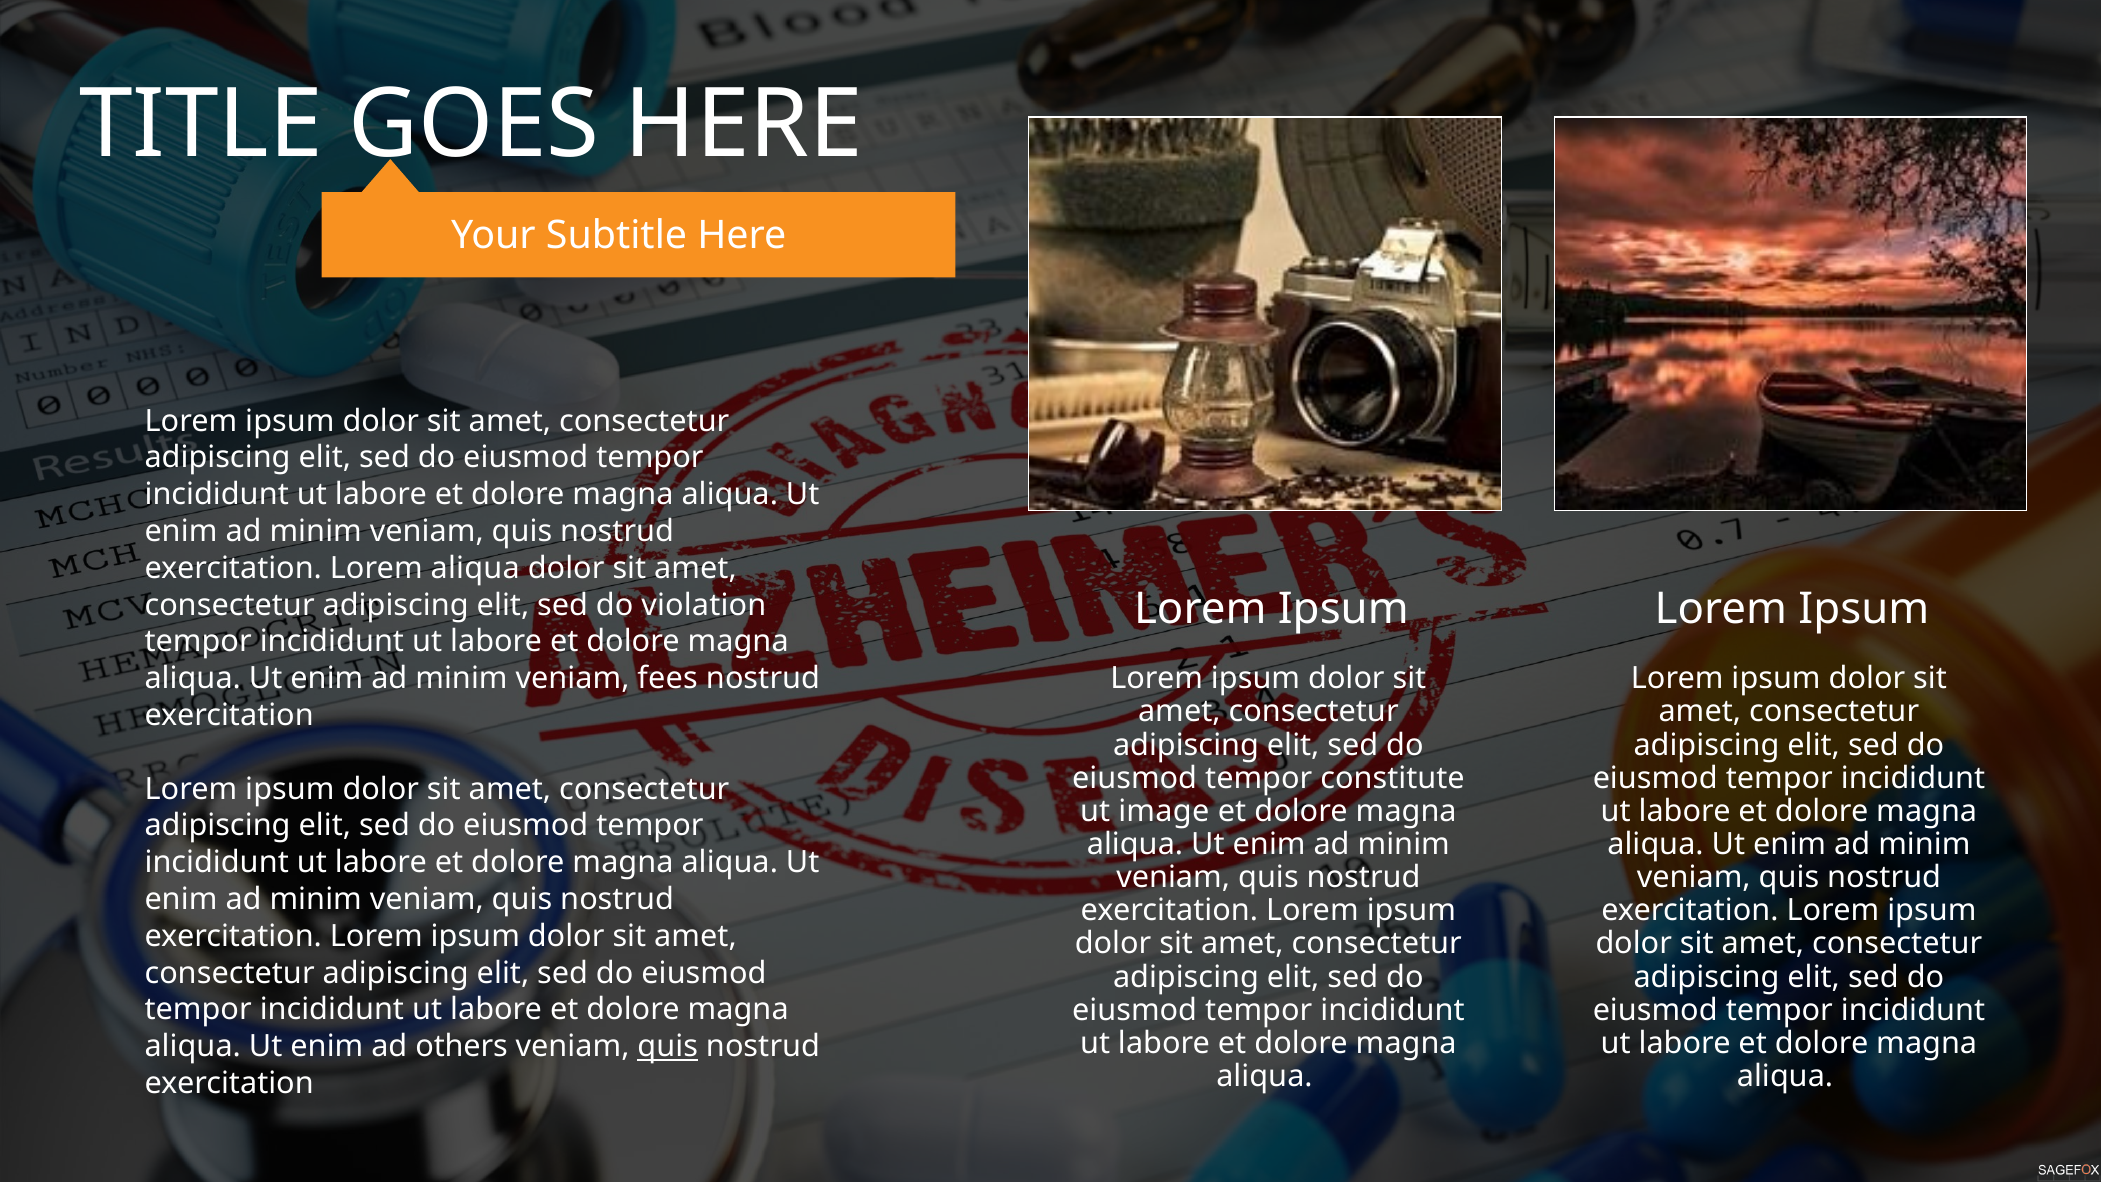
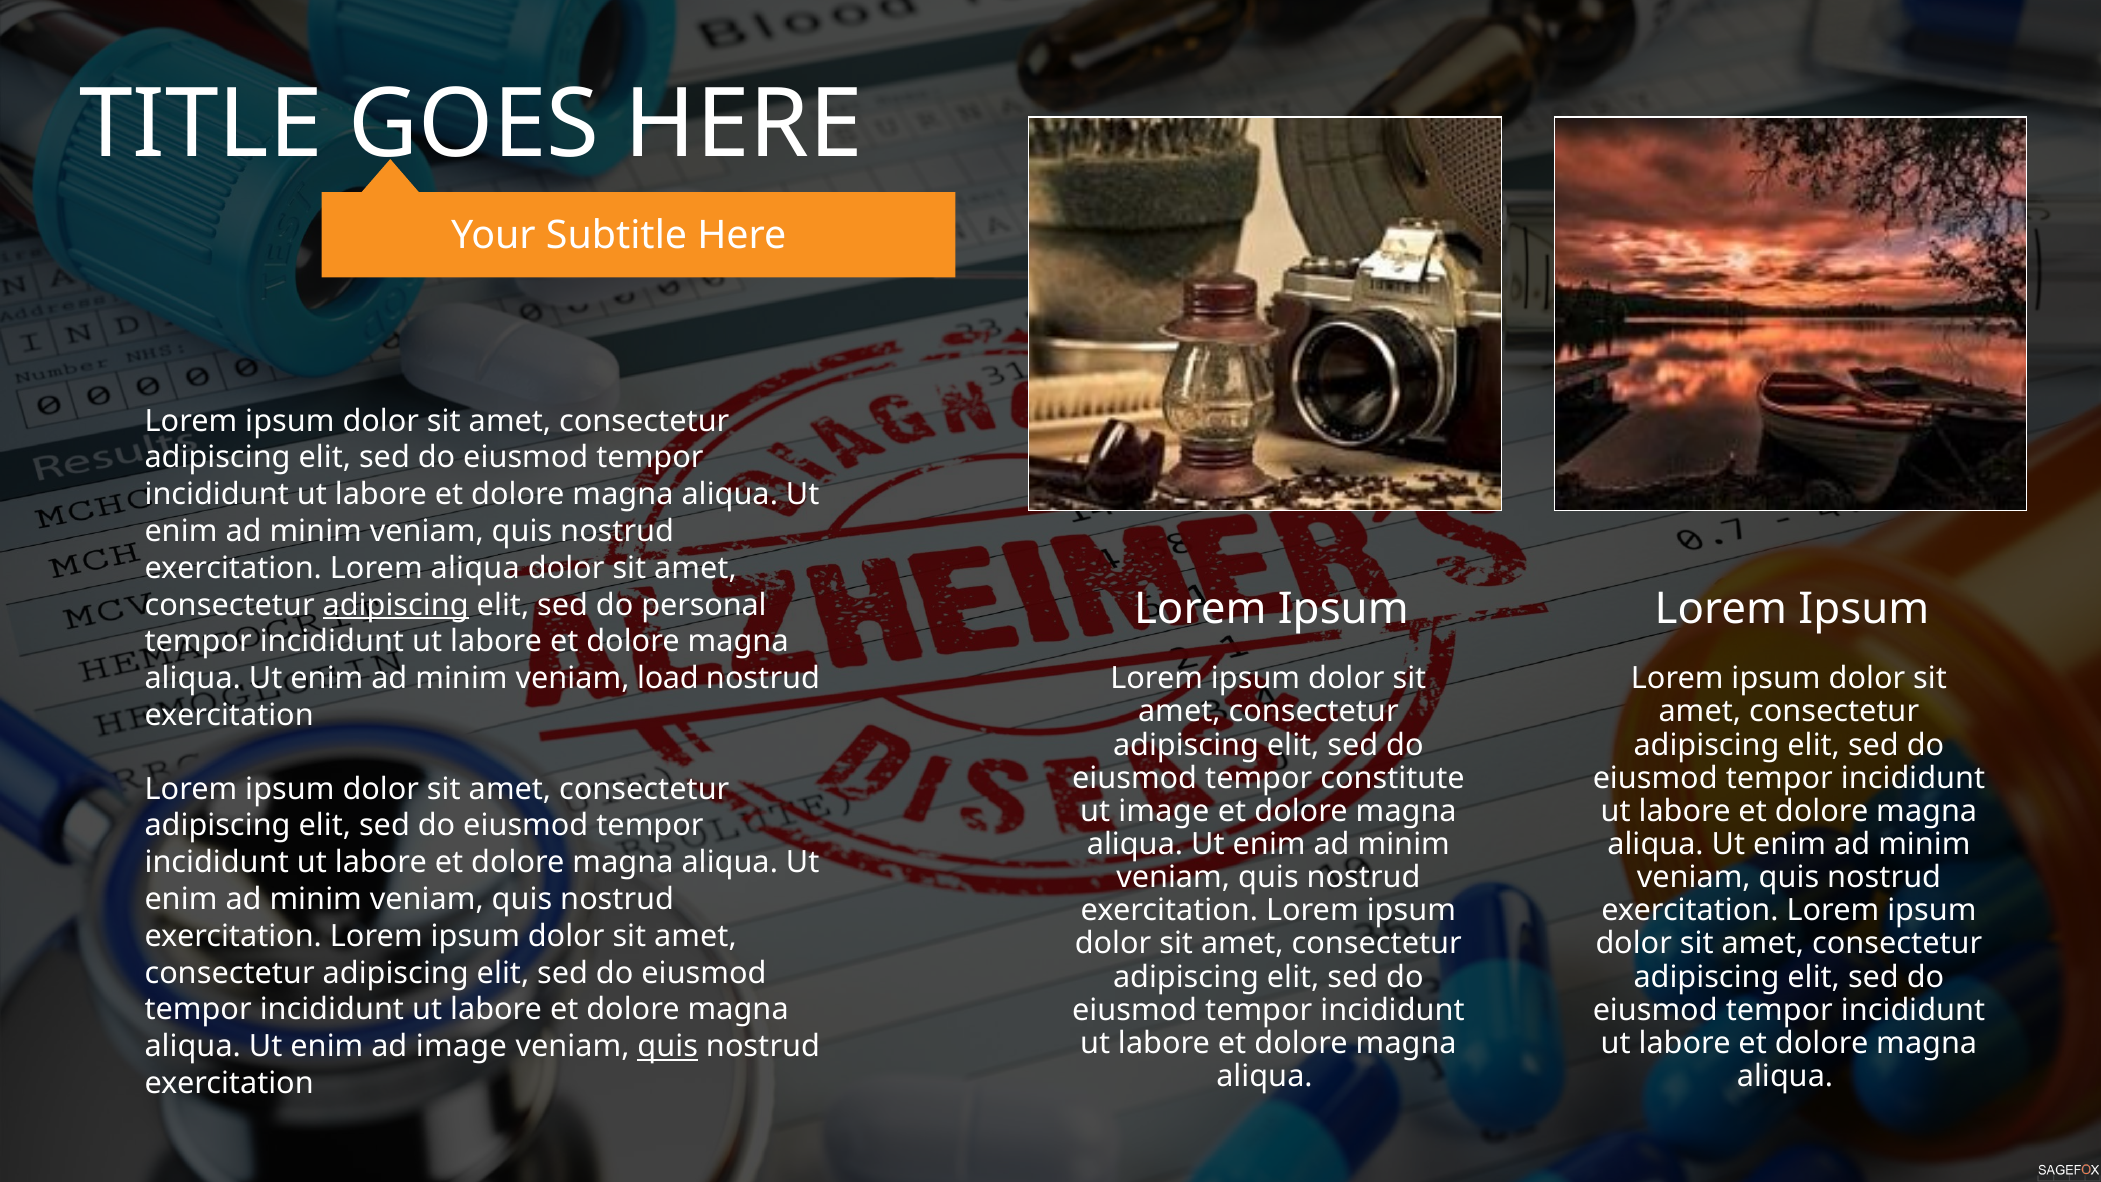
adipiscing underline: none -> present (396, 605)
violation: violation -> personal (704, 605)
fees: fees -> load (668, 678)
ad others: others -> image (461, 1046)
